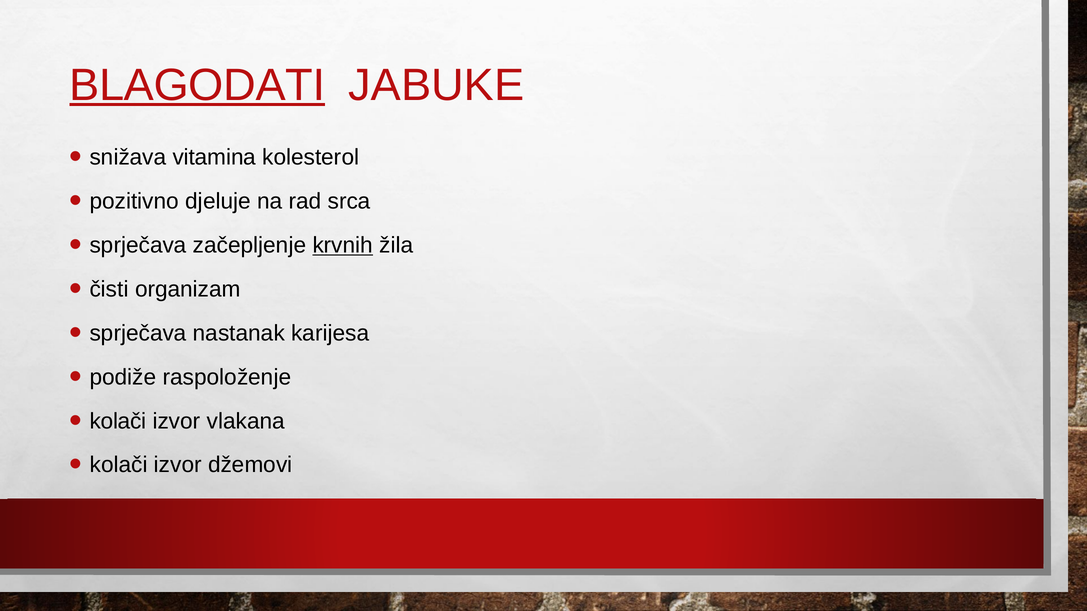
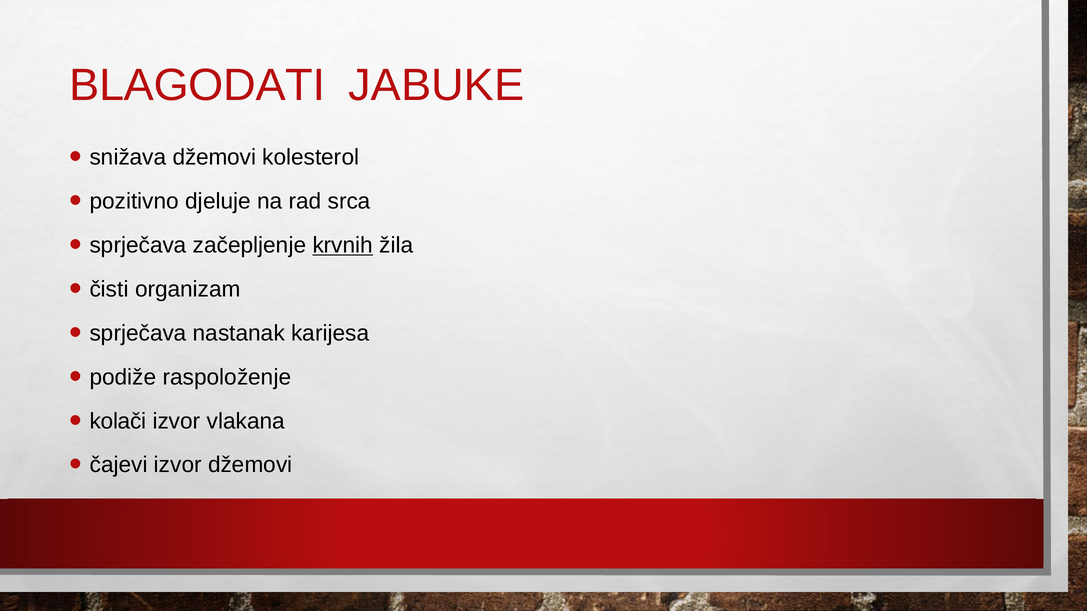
BLAGODATI underline: present -> none (197, 85)
snižava vitamina: vitamina -> džemovi (214, 157)
kolači: kolači -> čajevi (119, 465)
